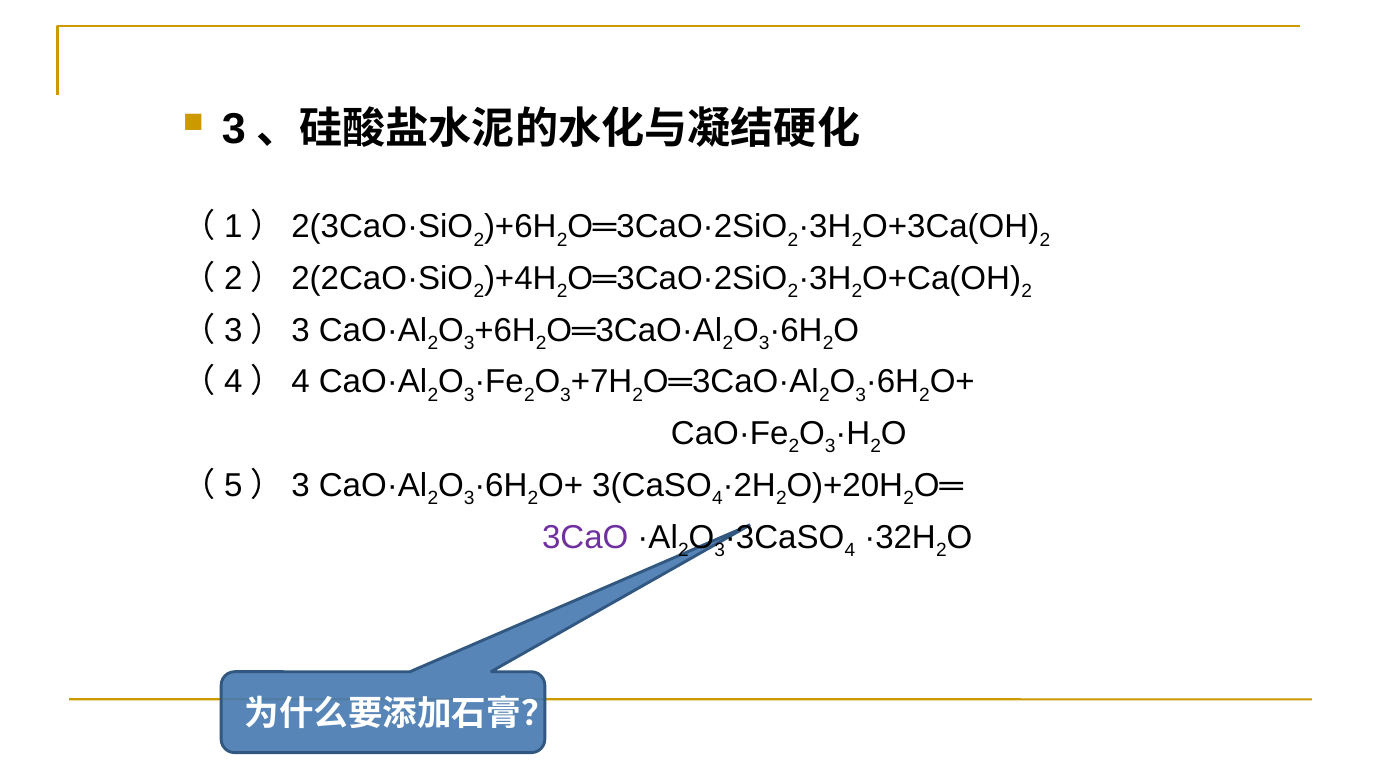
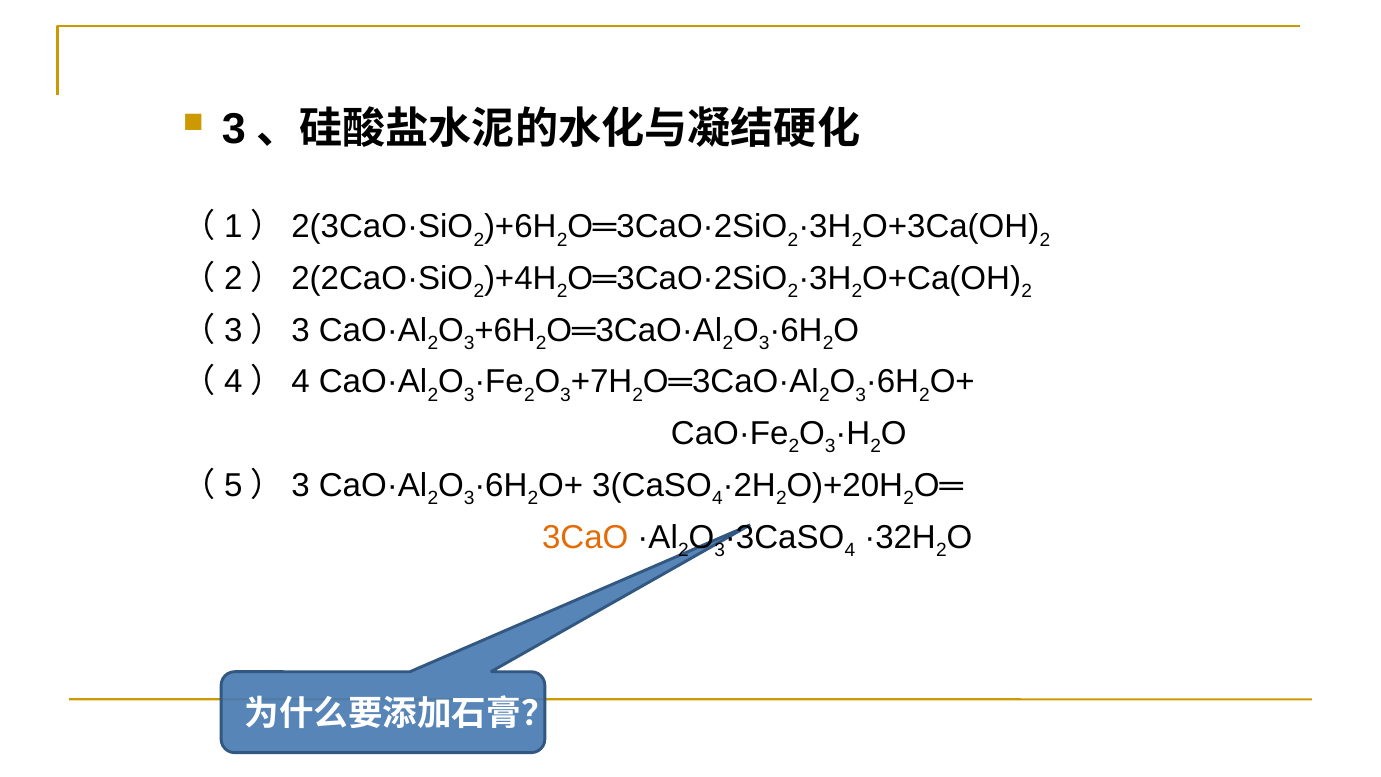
3CaO colour: purple -> orange (585, 537)
